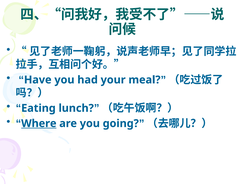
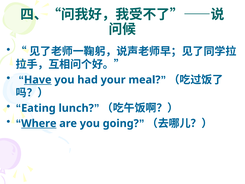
Have underline: none -> present (38, 80)
